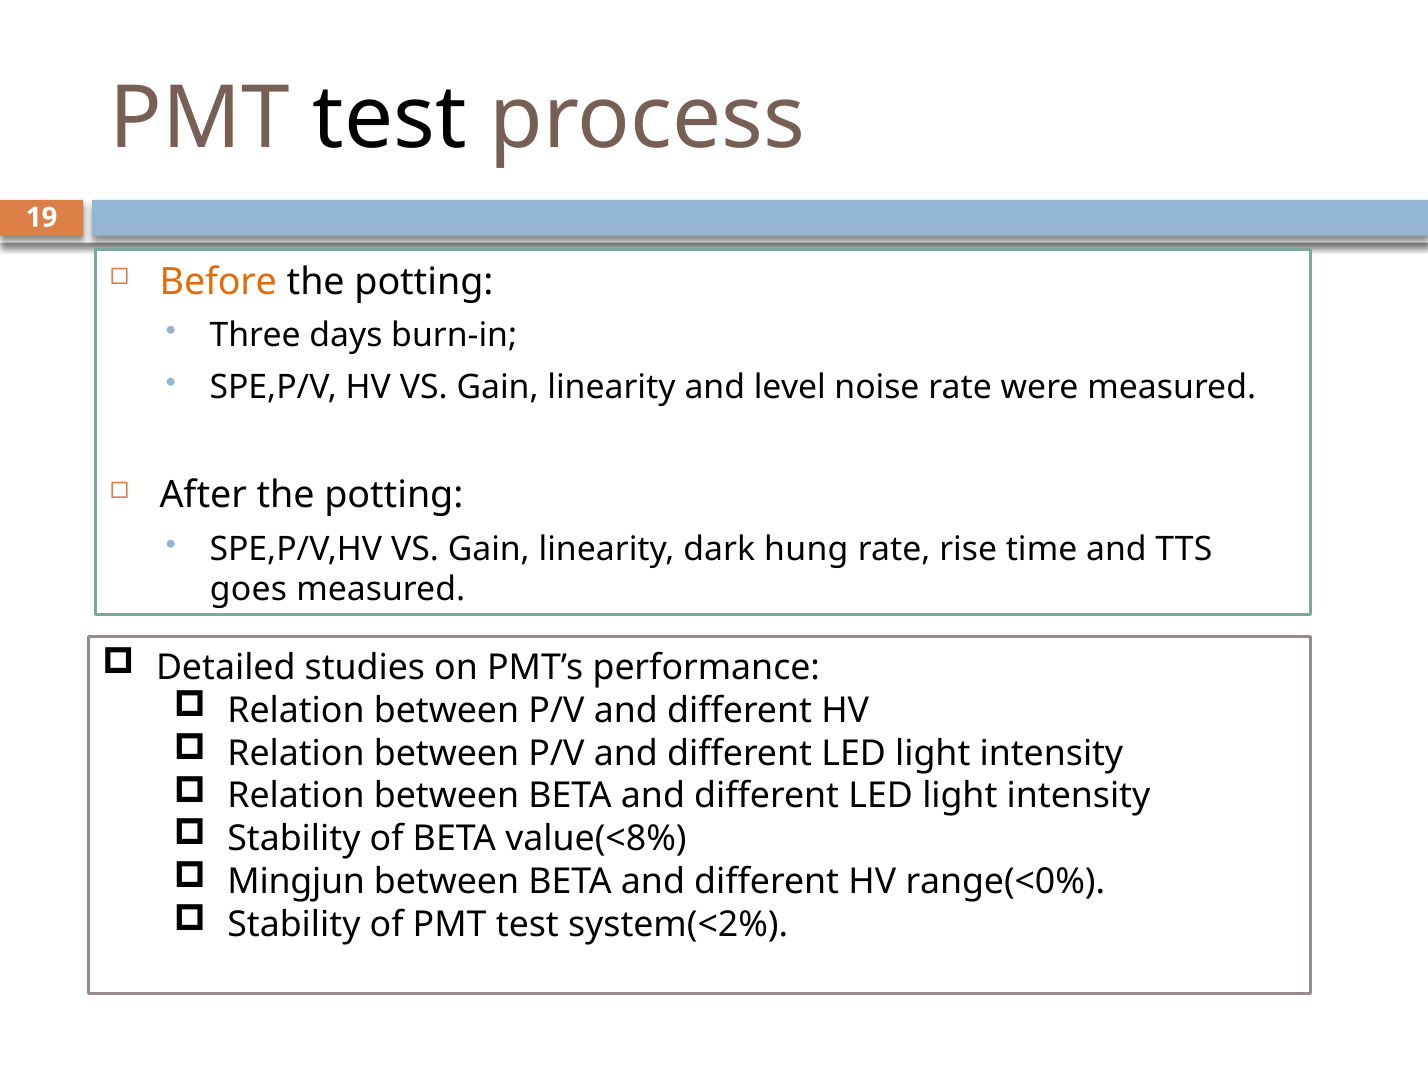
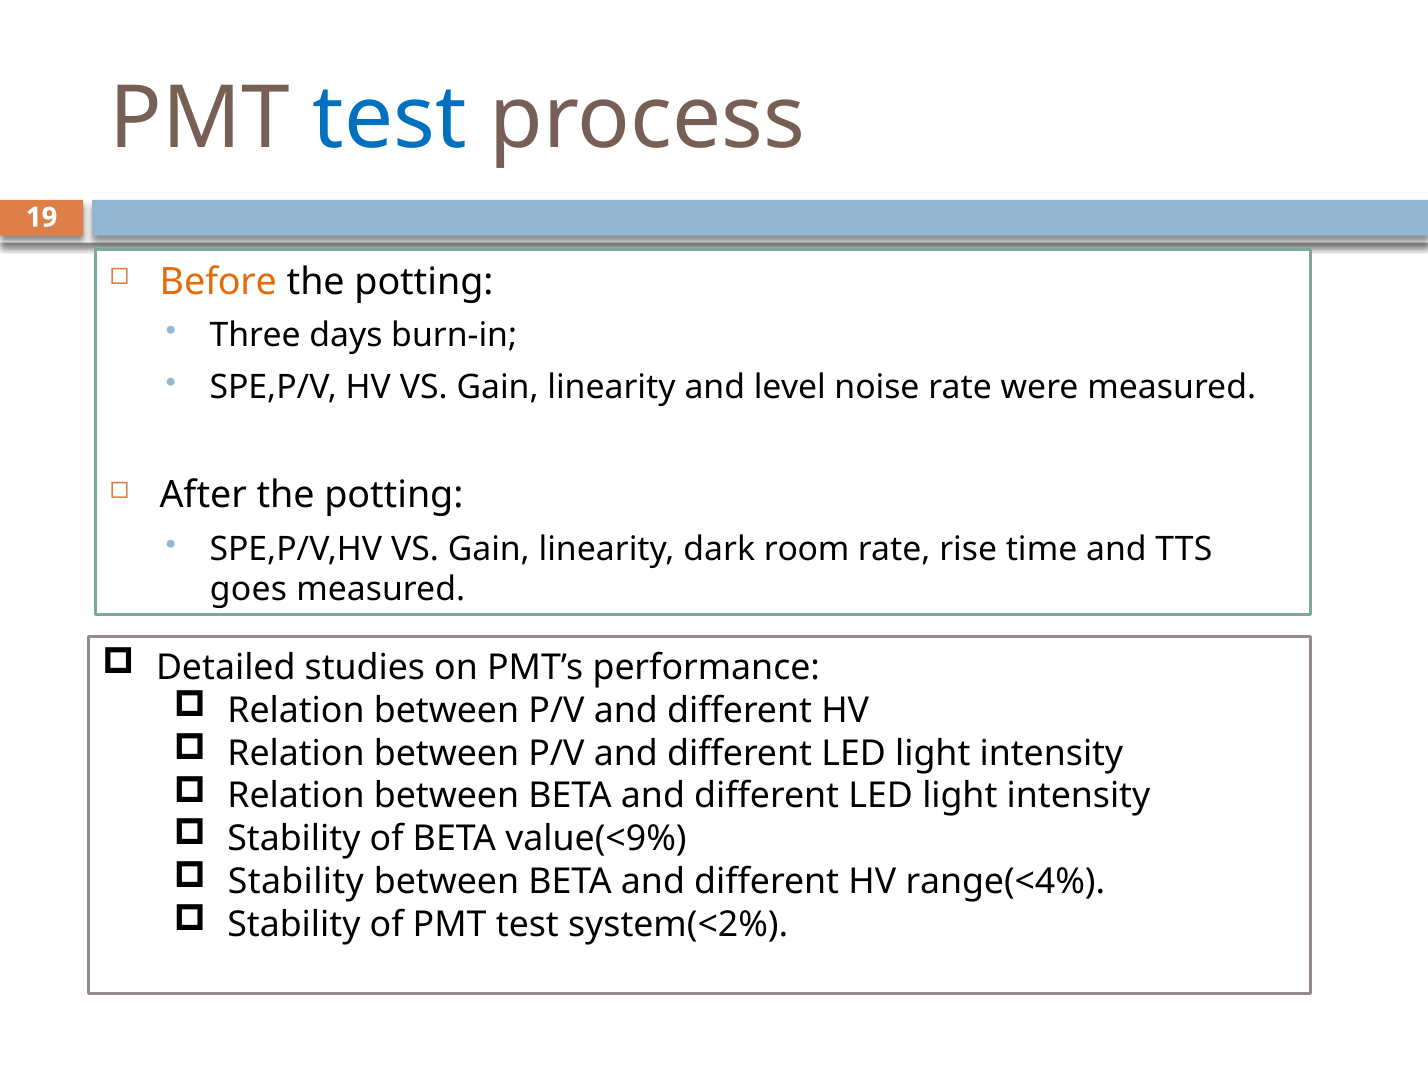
test colour: black -> blue (390, 119)
hung: hung -> room (807, 549)
value(<8%: value(<8% -> value(<9% (596, 839)
Mingjun: Mingjun -> Stability (296, 882)
range(<0%: range(<0% -> range(<4% (1005, 882)
